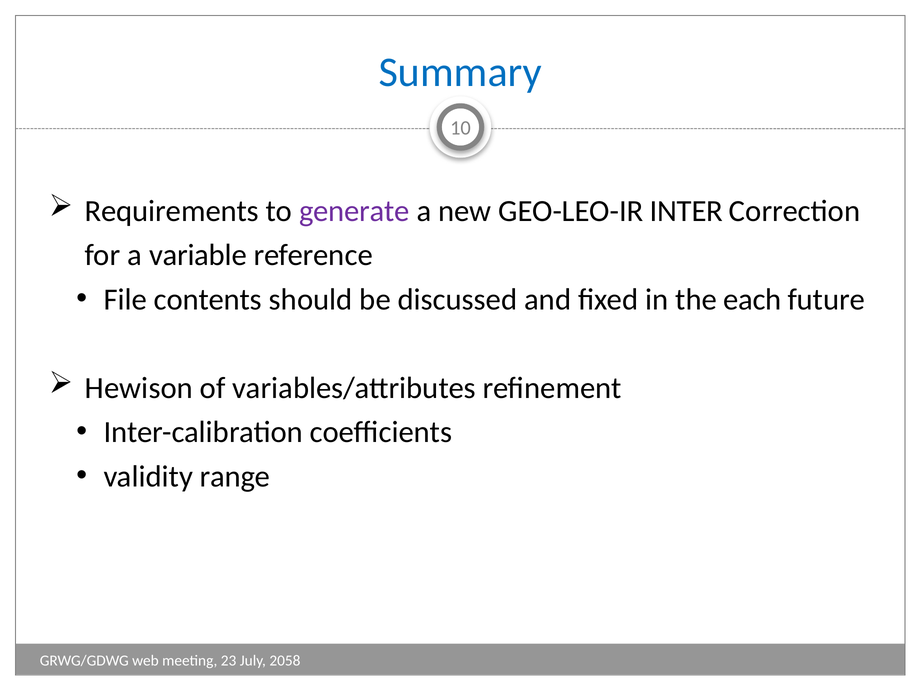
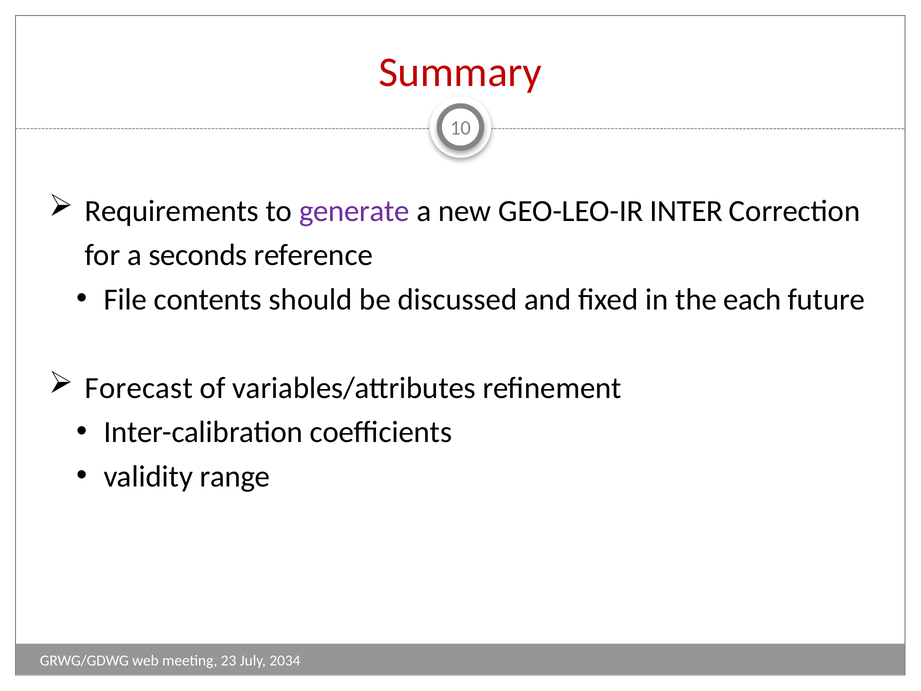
Summary colour: blue -> red (460, 73)
variable: variable -> seconds (198, 255)
Hewison: Hewison -> Forecast (139, 388)
2058: 2058 -> 2034 (285, 661)
